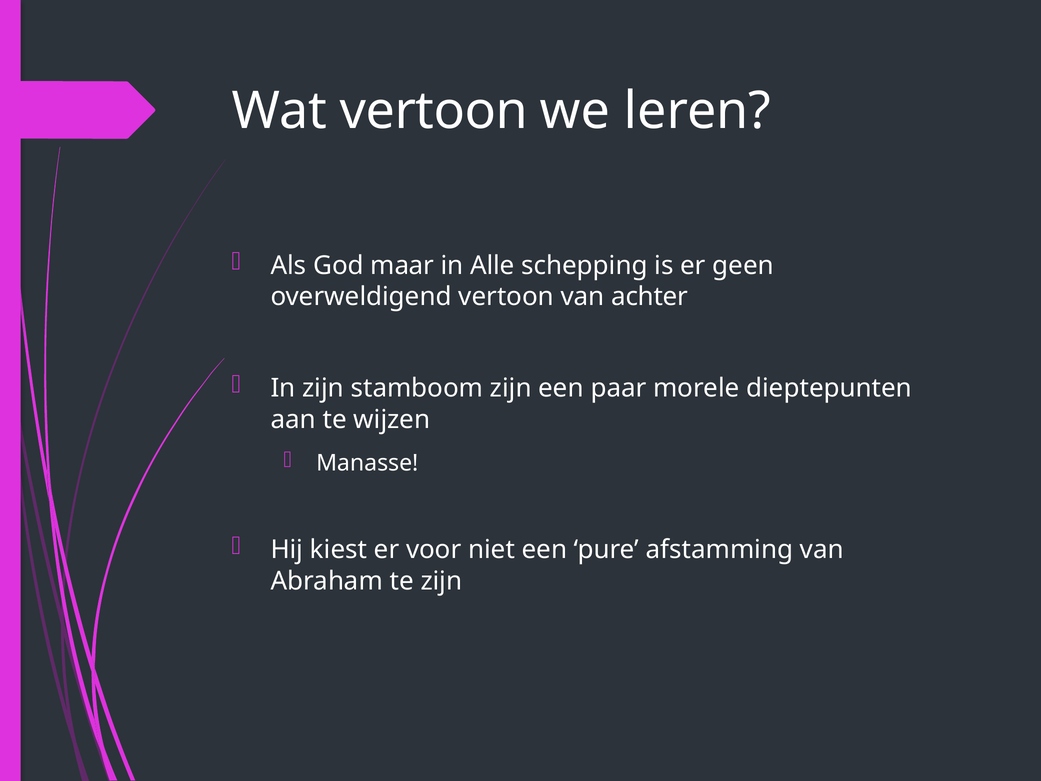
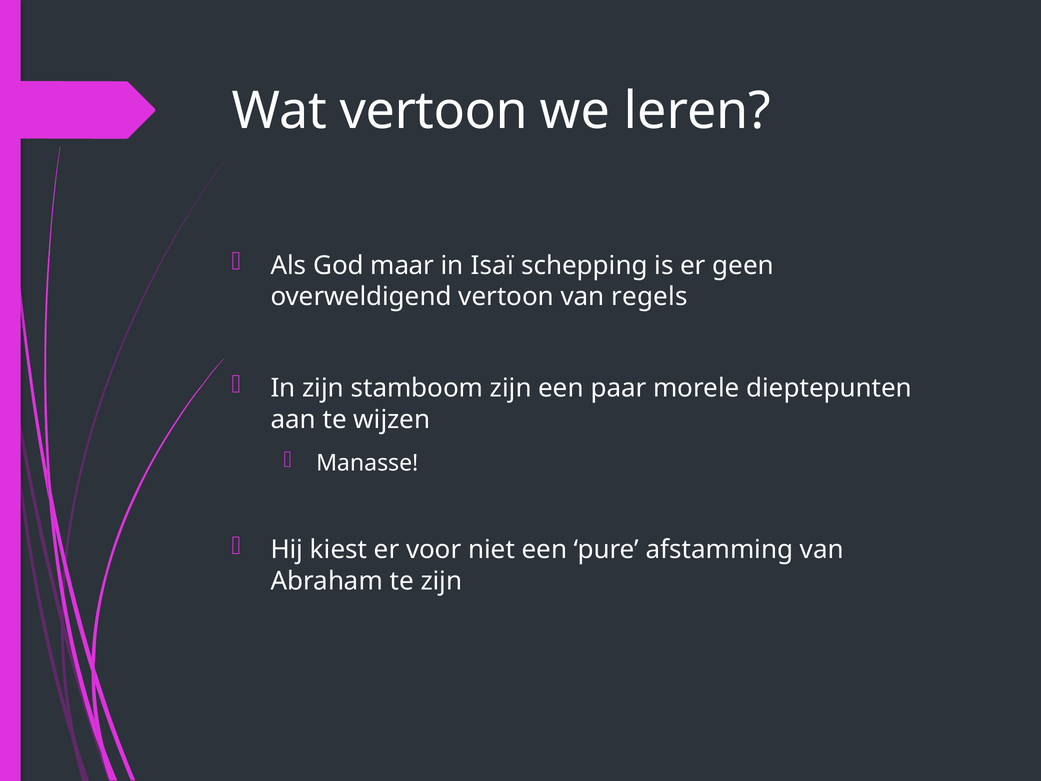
Alle: Alle -> Isaï (492, 266)
achter: achter -> regels (650, 297)
